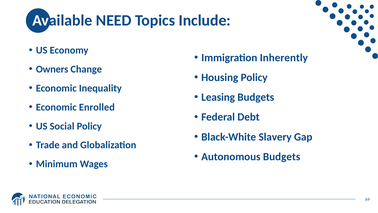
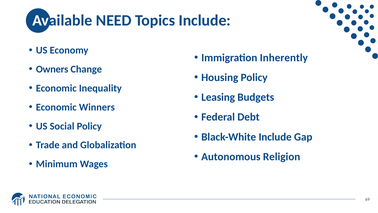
Enrolled: Enrolled -> Winners (97, 107)
Black-White Slavery: Slavery -> Include (275, 137)
Autonomous Budgets: Budgets -> Religion (282, 156)
